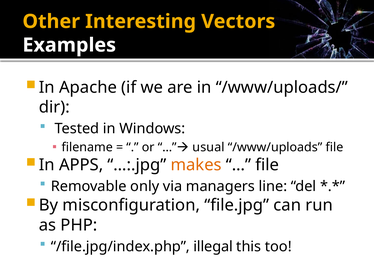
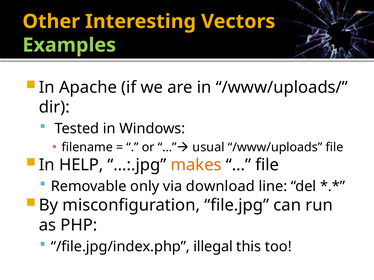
Examples colour: white -> light green (69, 45)
APPS: APPS -> HELP (81, 165)
managers: managers -> download (220, 187)
